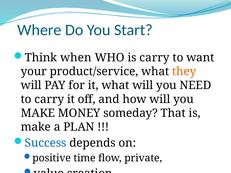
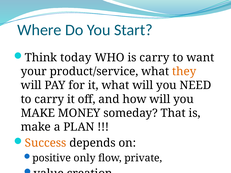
when: when -> today (76, 58)
Success colour: blue -> orange (46, 143)
time: time -> only (85, 158)
